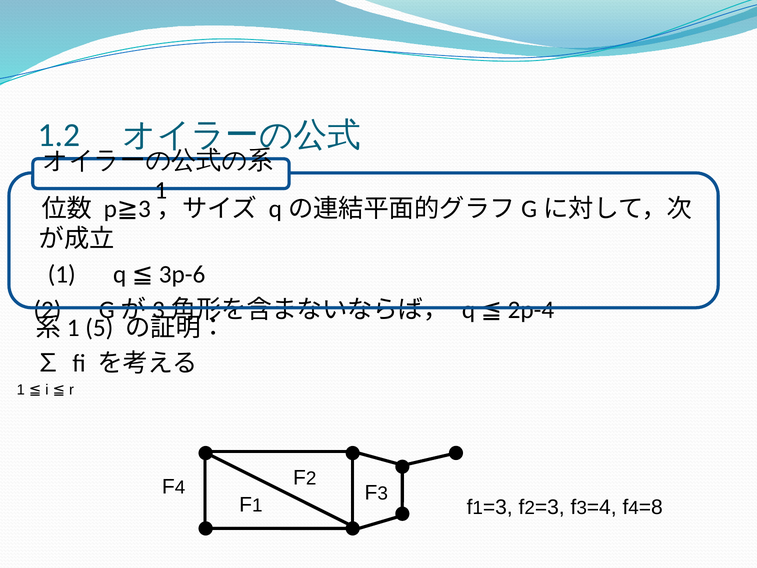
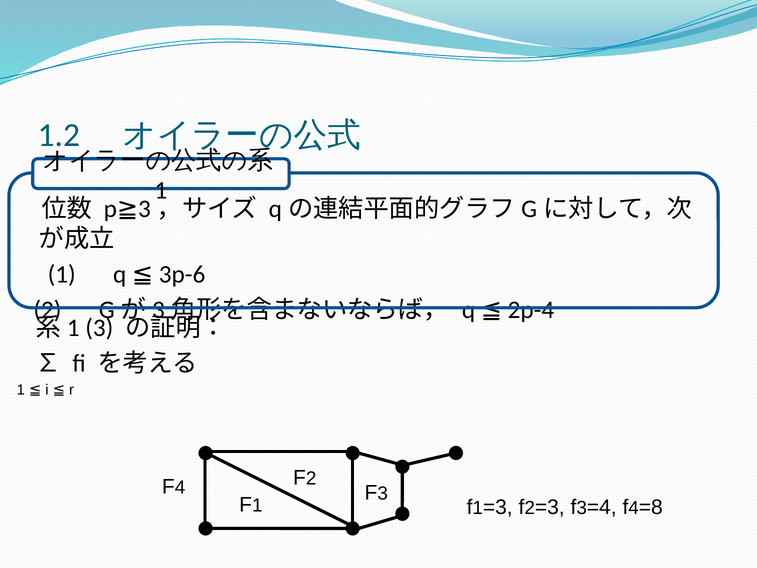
5: 5 -> 3 (99, 328)
